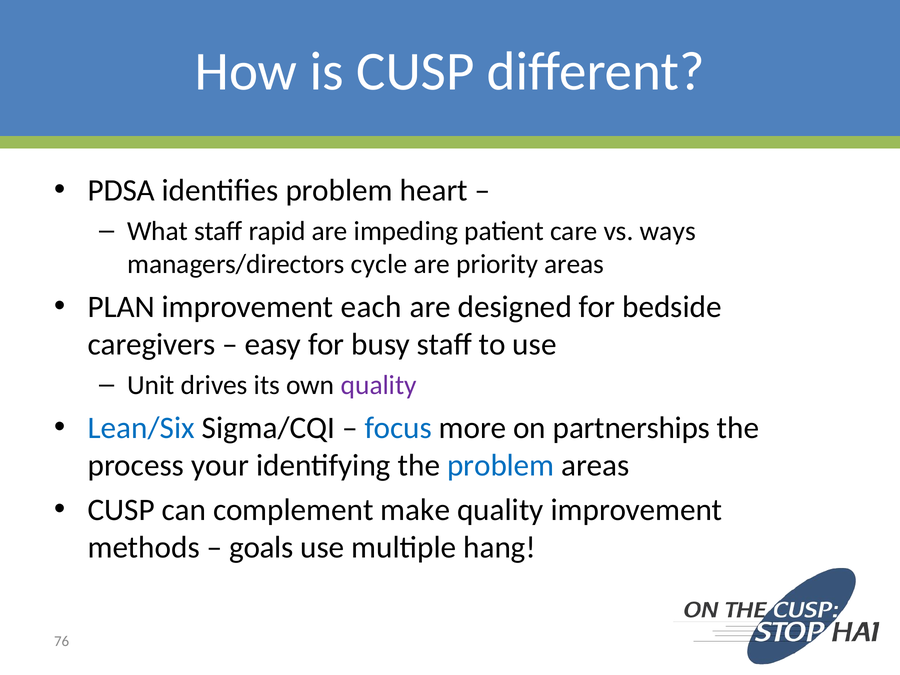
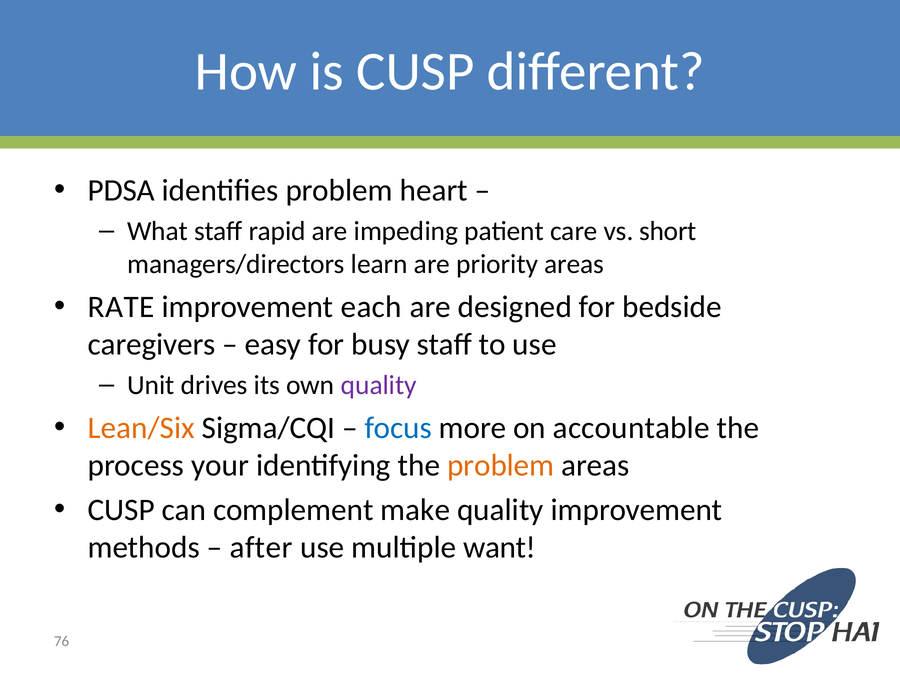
ways: ways -> short (668, 231)
cycle: cycle -> learn (379, 264)
PLAN: PLAN -> RATE (121, 307)
Lean/Six colour: blue -> orange (141, 428)
partnerships: partnerships -> accountable (631, 428)
problem colour: blue -> orange (501, 465)
goals: goals -> after (261, 547)
hang: hang -> want (500, 547)
